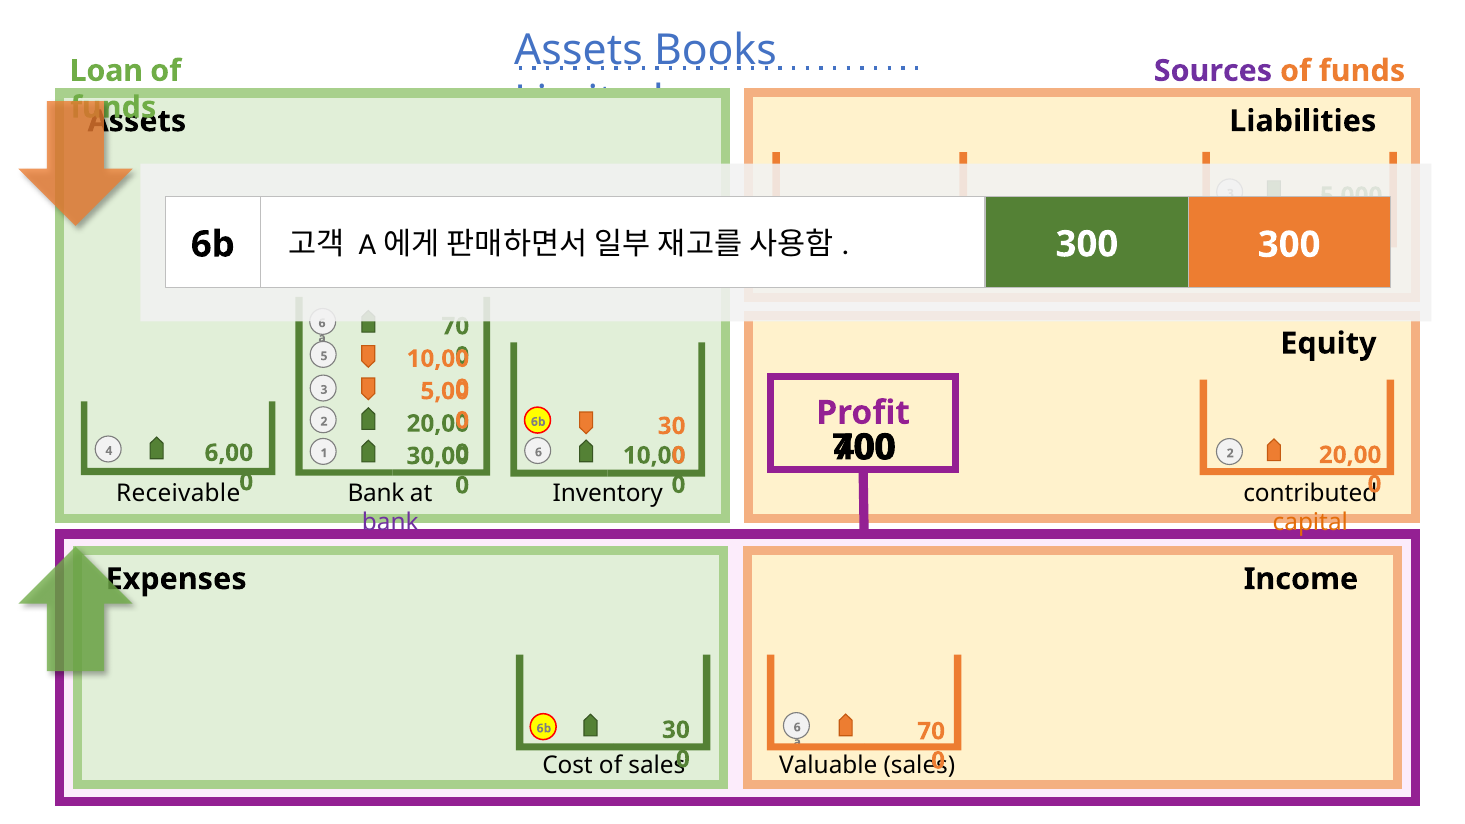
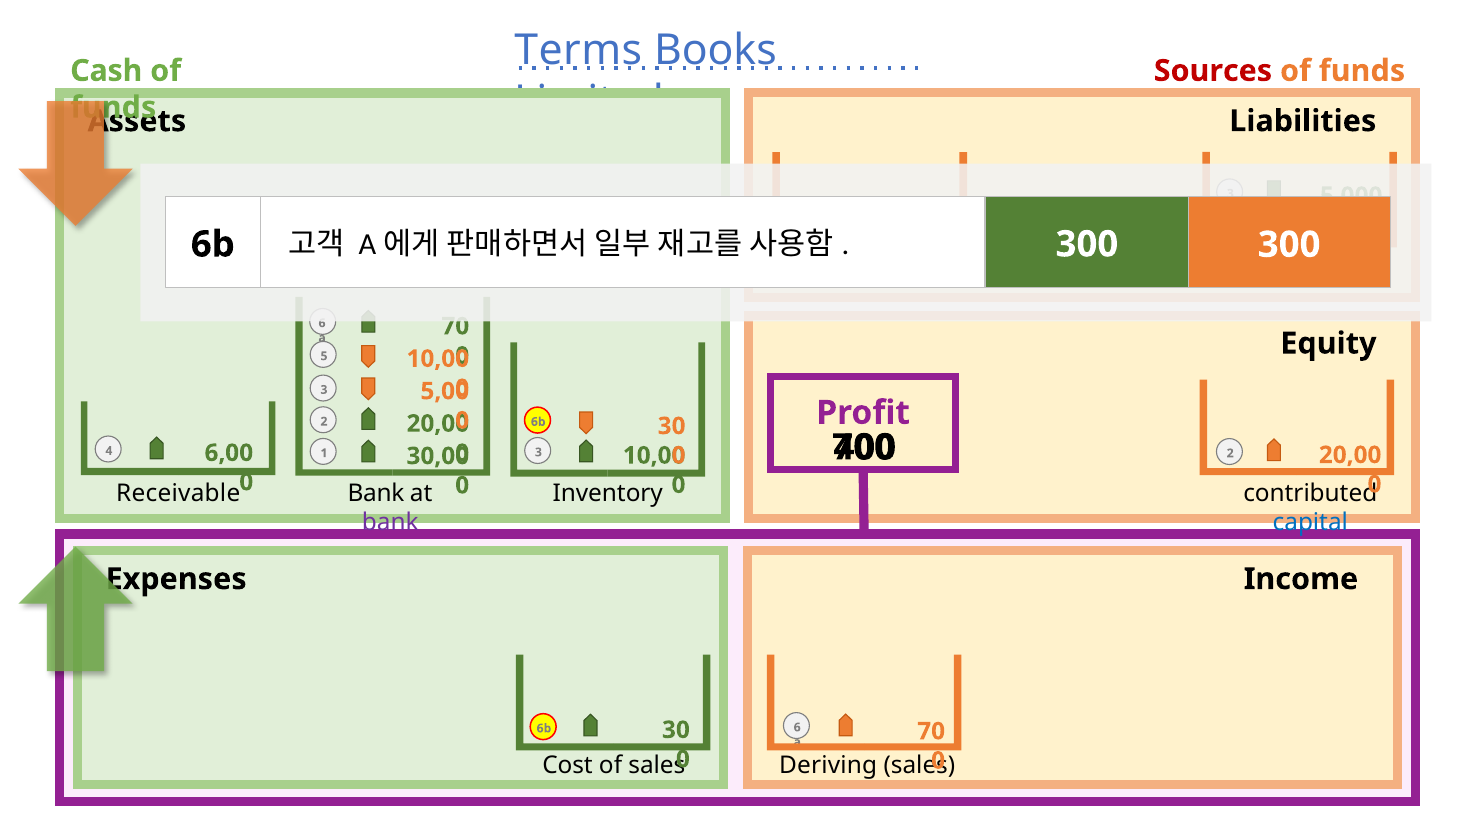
Assets: Assets -> Terms (578, 50)
Loan: Loan -> Cash (106, 71)
Sources colour: purple -> red (1213, 71)
4 6: 6 -> 3 (538, 452)
capital colour: orange -> blue (1310, 523)
Valuable: Valuable -> Deriving (828, 766)
